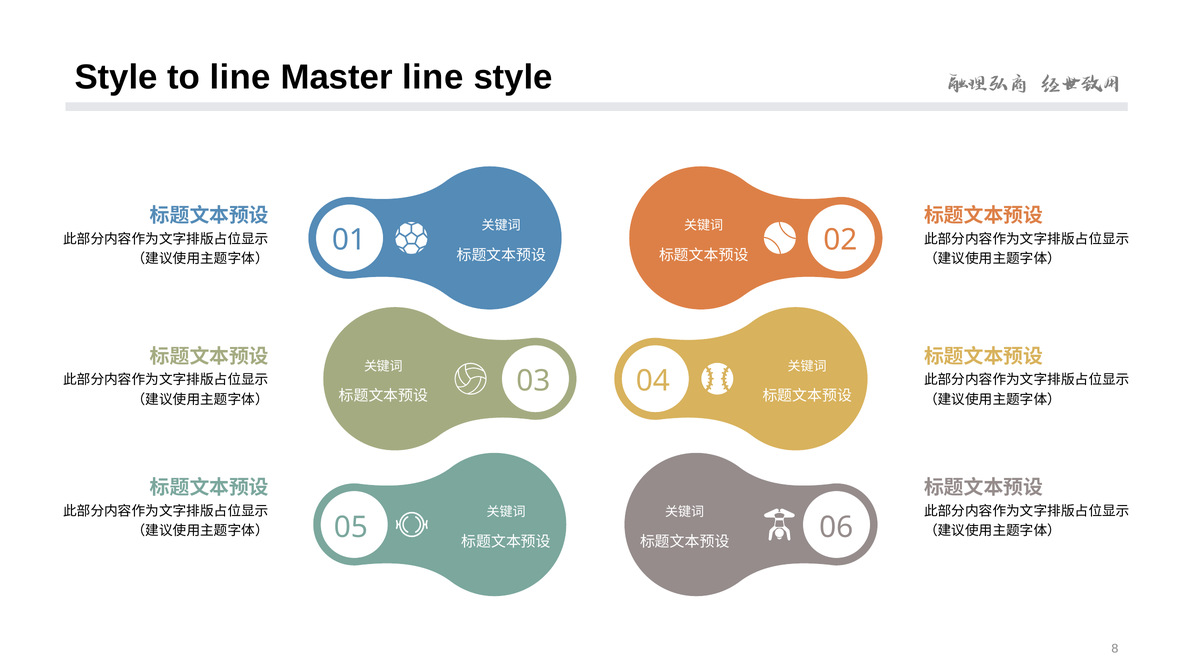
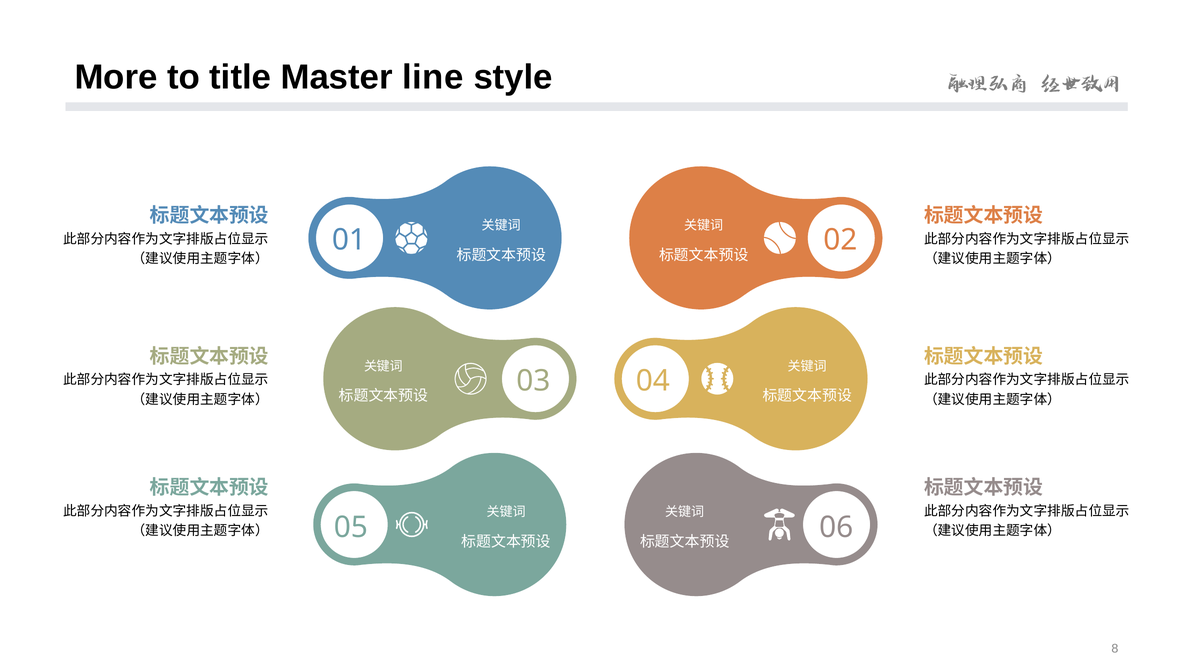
Style: Style -> More (116, 77)
to line: line -> title (240, 77)
